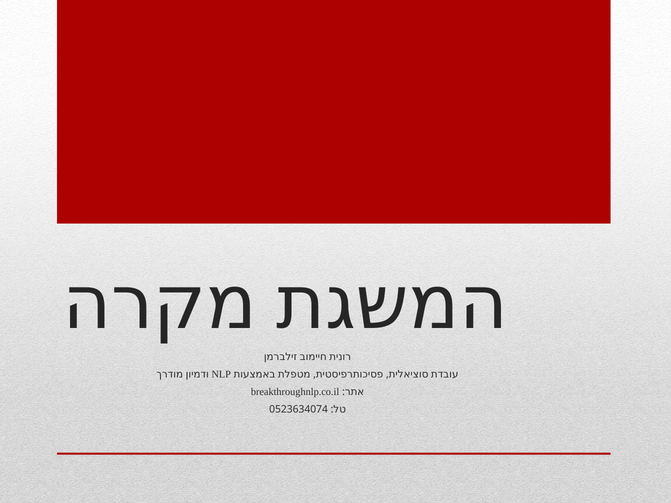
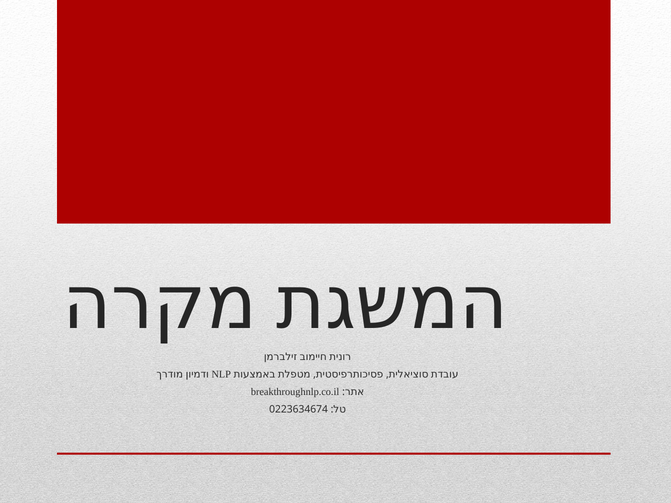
0523634074: 0523634074 -> 0223634674 (299, 410)
